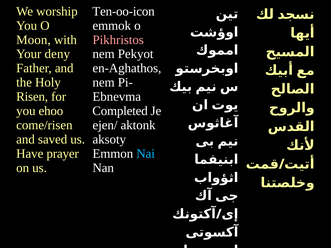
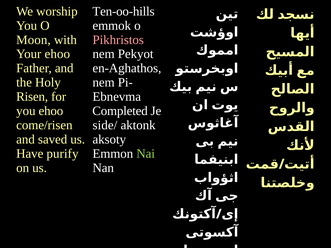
Ten-oo-icon: Ten-oo-icon -> Ten-oo-hills (123, 11)
Your deny: deny -> ehoo (57, 54)
ejen/: ejen/ -> side/ (105, 125)
prayer: prayer -> purify (63, 154)
Nai colour: light blue -> light green (146, 154)
